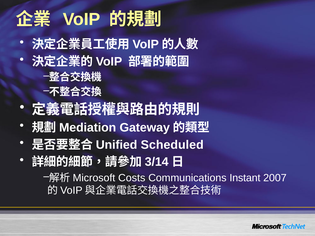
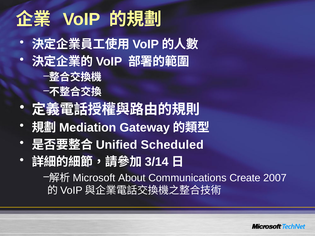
Costs: Costs -> About (132, 178)
Instant: Instant -> Create (245, 178)
